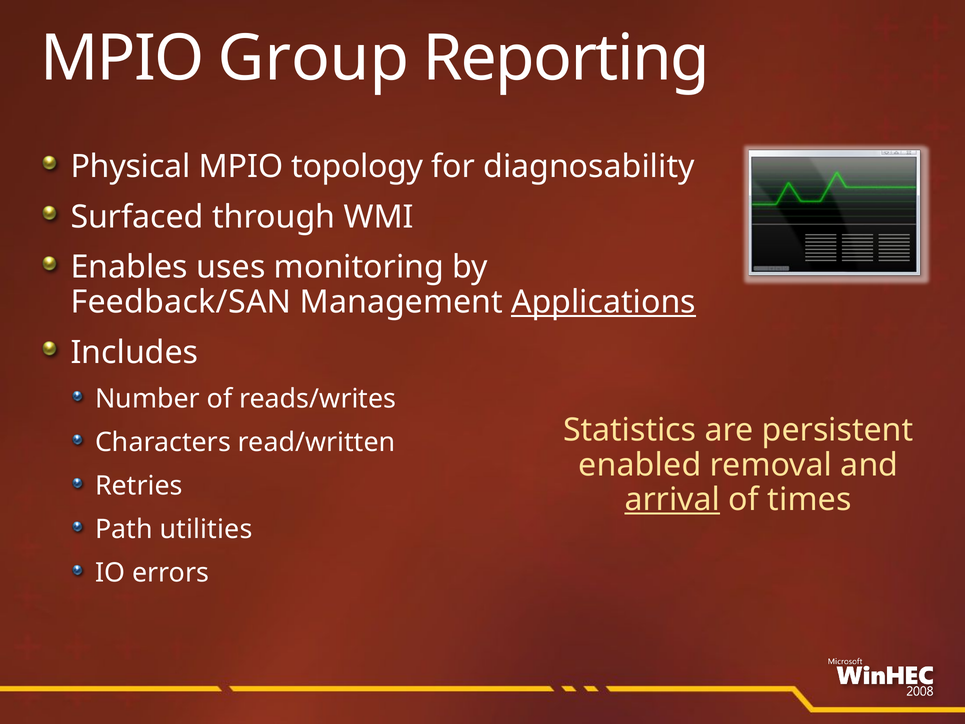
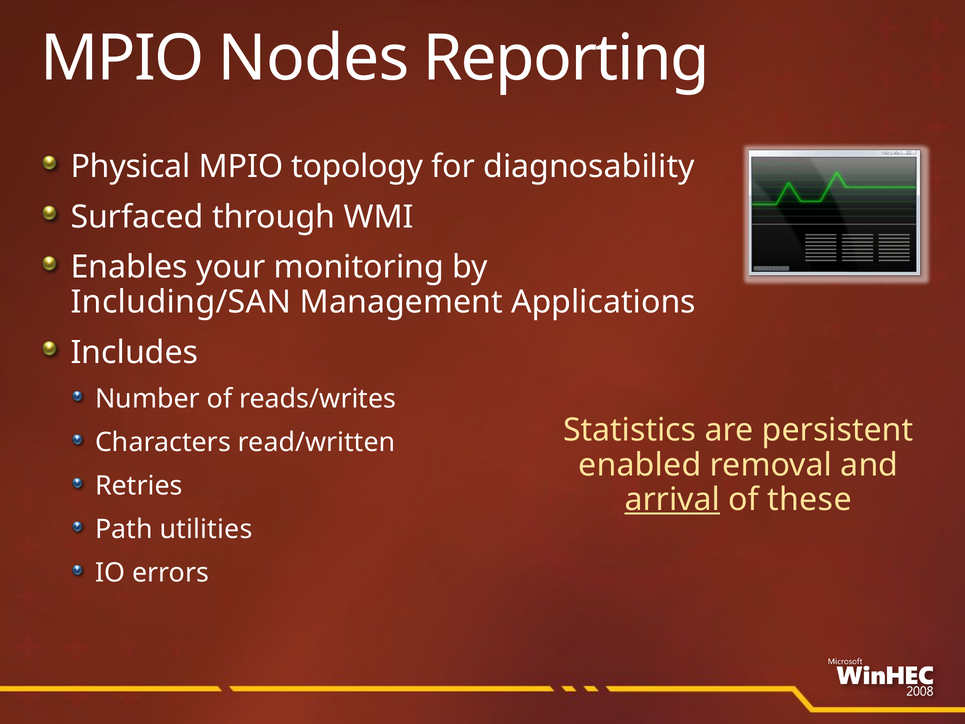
Group: Group -> Nodes (314, 58)
uses: uses -> your (231, 267)
Feedback/SAN: Feedback/SAN -> Including/SAN (181, 302)
Applications underline: present -> none (603, 302)
times: times -> these (810, 499)
